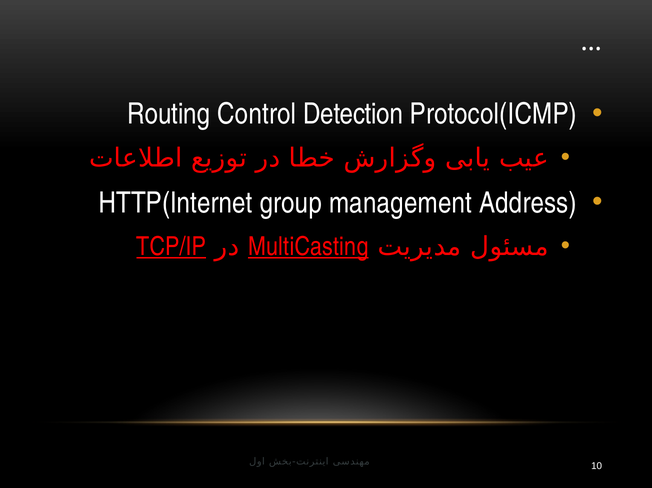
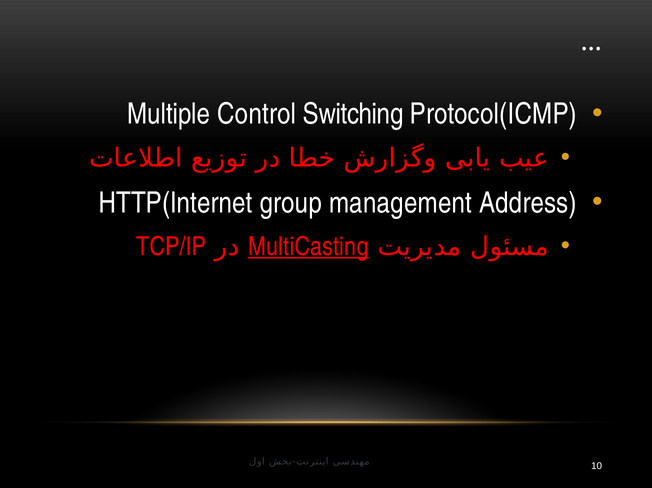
Routing: Routing -> Multiple (169, 114)
Detection: Detection -> Switching (353, 114)
TCP/IP underline: present -> none (171, 246)
